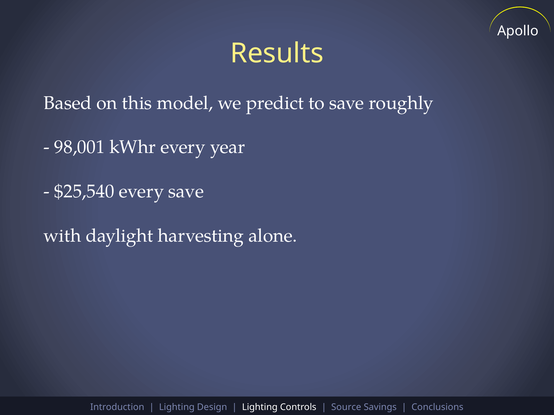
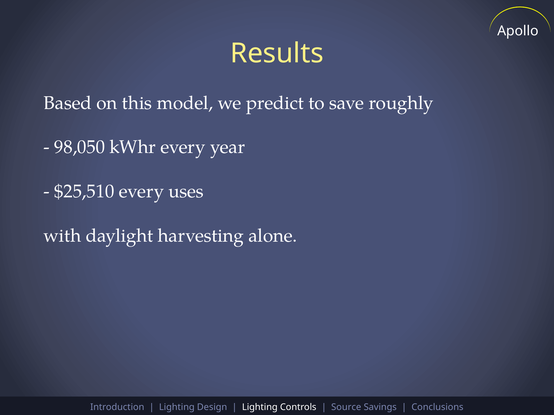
98,001: 98,001 -> 98,050 (80, 147)
$25,540: $25,540 -> $25,510 (84, 192)
every save: save -> uses (186, 192)
